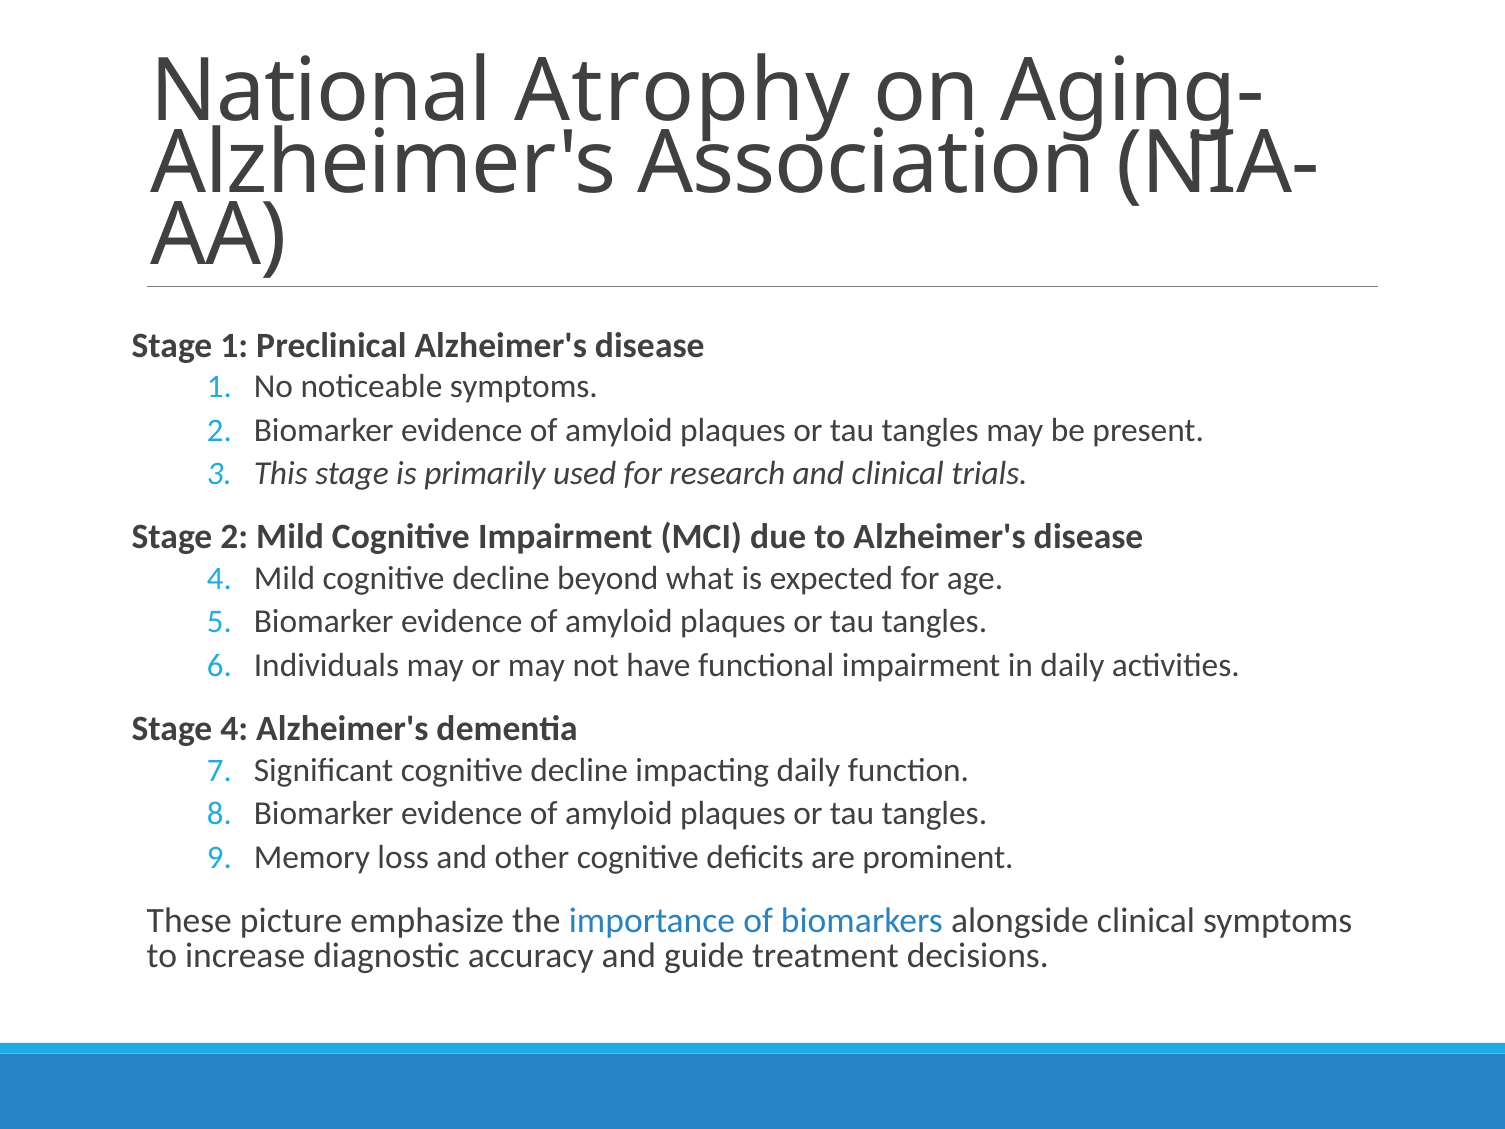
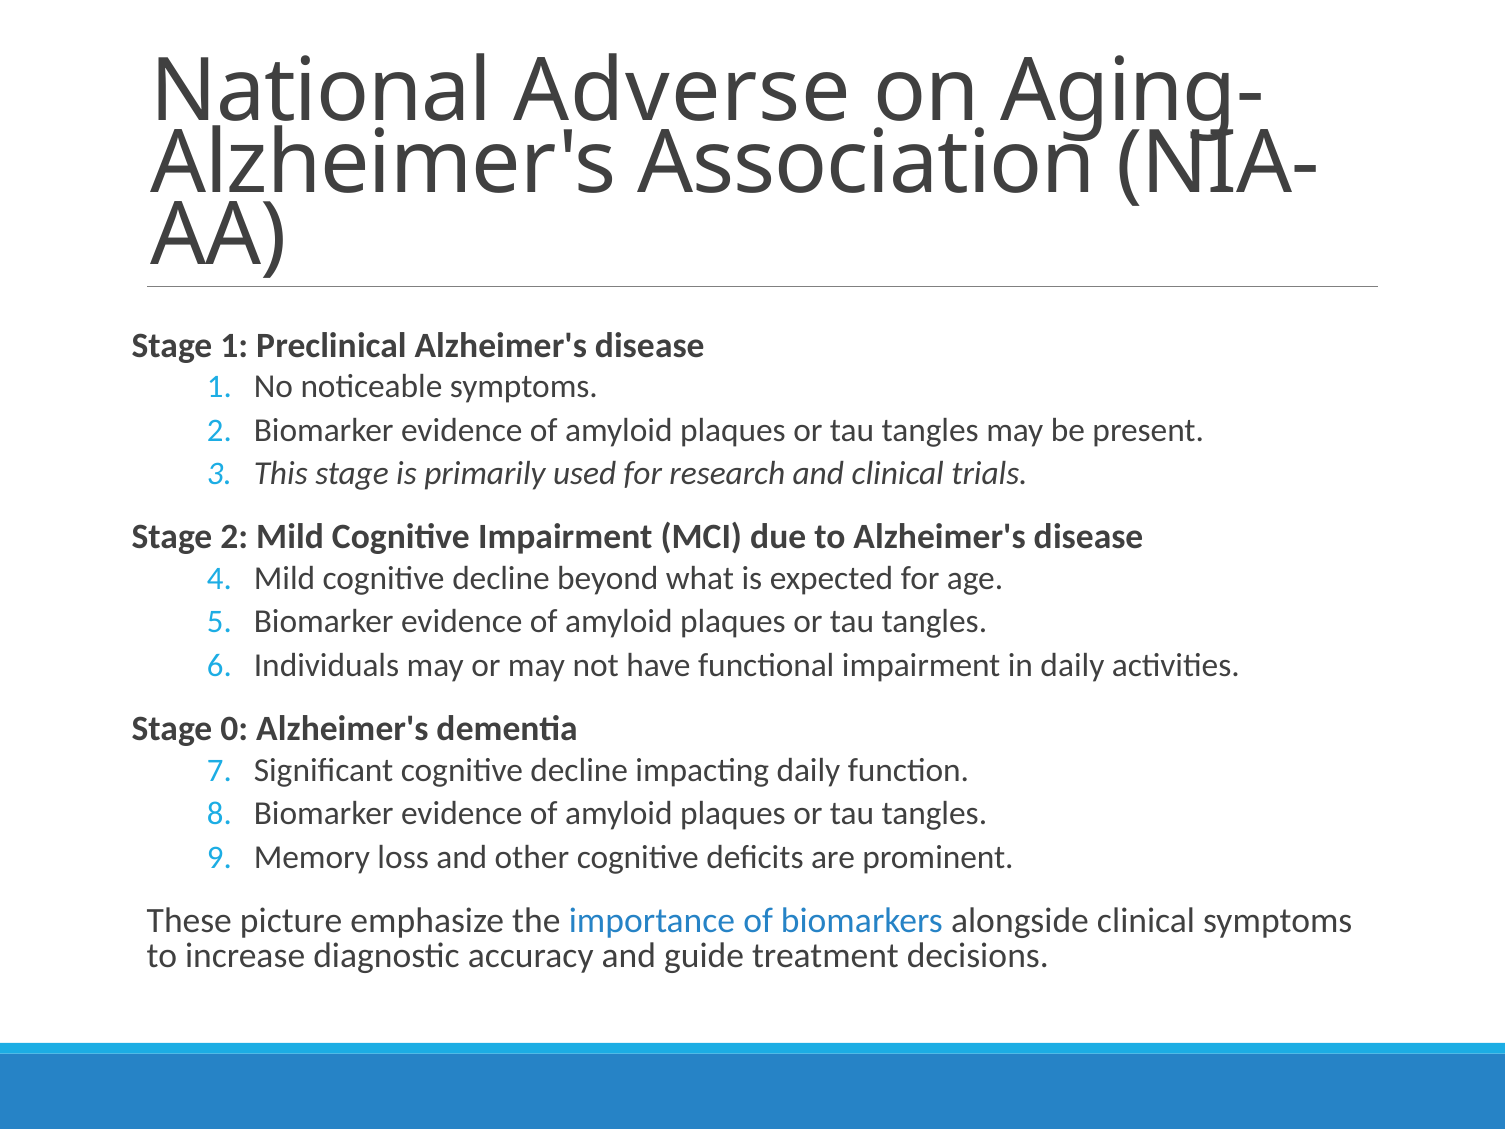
Atrophy: Atrophy -> Adverse (682, 92)
Stage 4: 4 -> 0 (234, 729)
